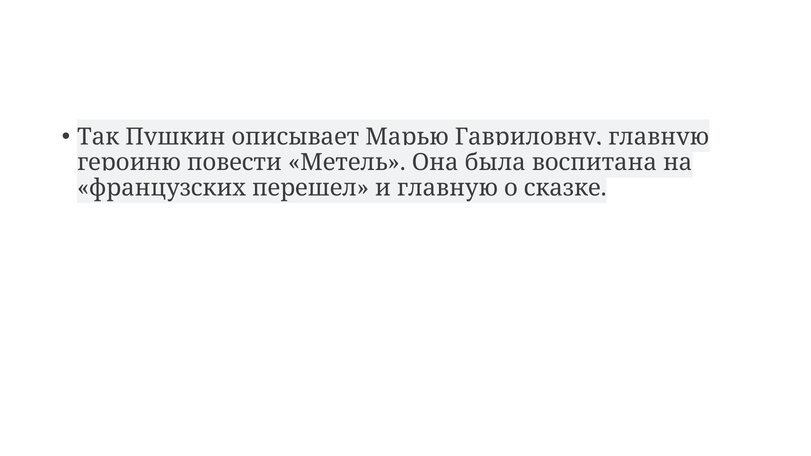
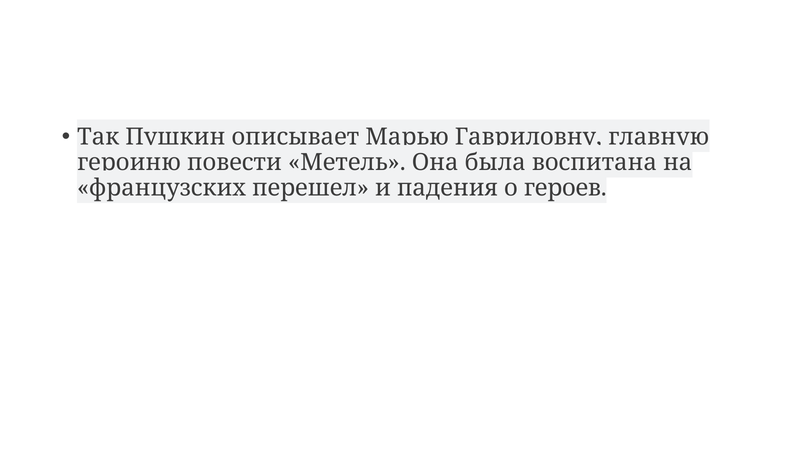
и главную: главную -> падения (447, 188)
сказке: сказке -> героев (565, 188)
